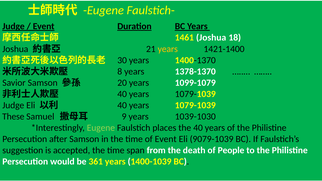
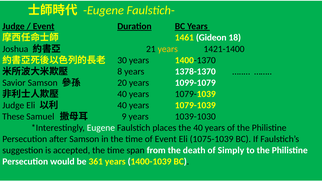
1461 Joshua: Joshua -> Gideon (211, 38)
Eugene colour: light green -> white (101, 128)
9079-1039: 9079-1039 -> 1075-1039 (212, 139)
People: People -> Simply (231, 150)
